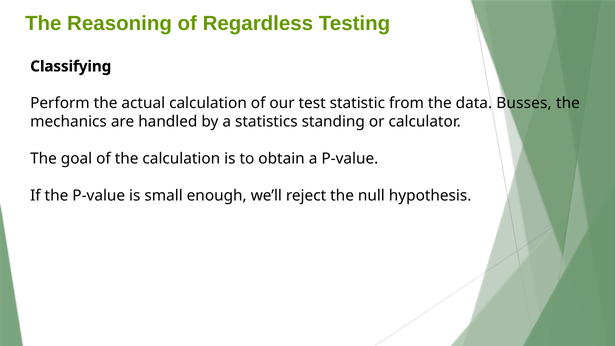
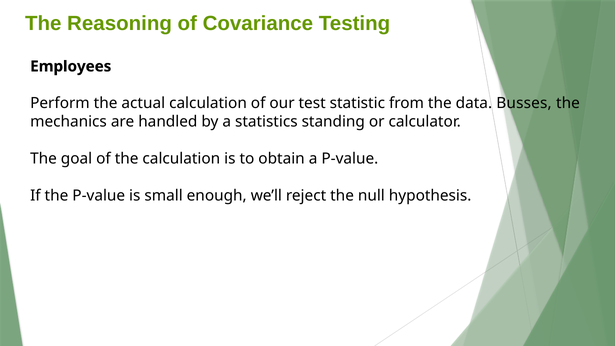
Regardless: Regardless -> Covariance (258, 24)
Classifying: Classifying -> Employees (71, 66)
